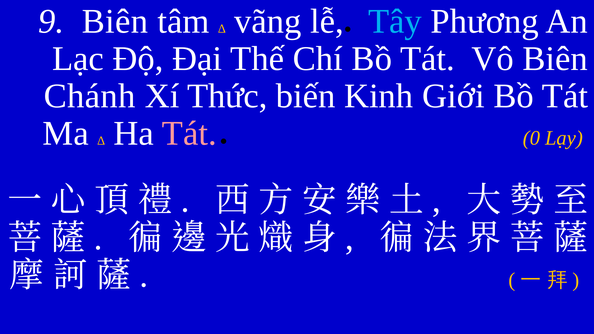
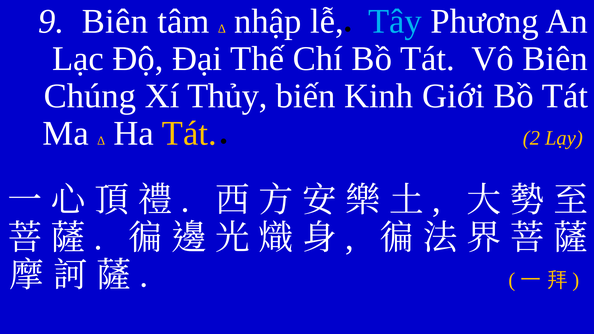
vãng: vãng -> nhập (268, 21)
Chánh: Chánh -> Chúng (90, 96)
Thức: Thức -> Thủy (227, 96)
Tát colour: pink -> yellow (189, 134)
0: 0 -> 2 (531, 138)
